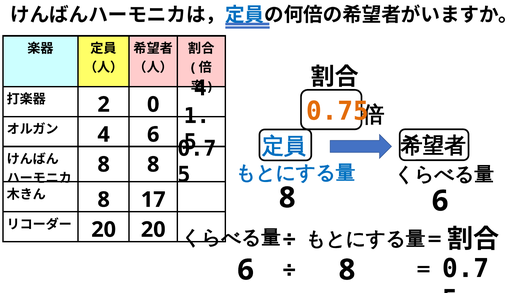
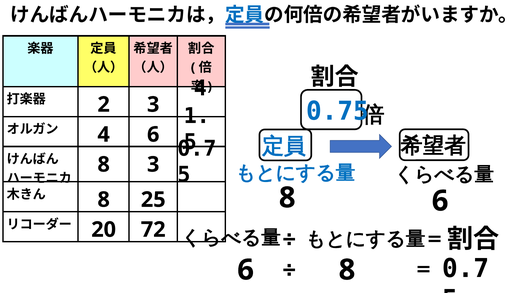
0.75 colour: orange -> blue (338, 111)
2 0: 0 -> 3 (153, 105)
8 8: 8 -> 3 (153, 165)
17: 17 -> 25 (153, 200)
20 20: 20 -> 72 (153, 230)
